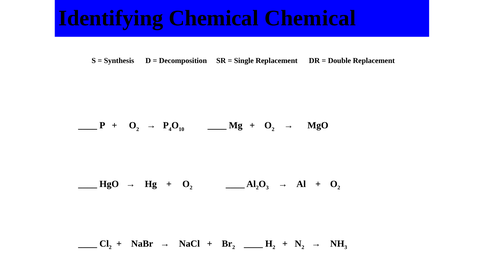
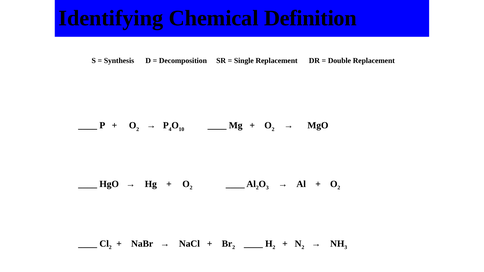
Chemical Chemical: Chemical -> Definition (310, 18)
